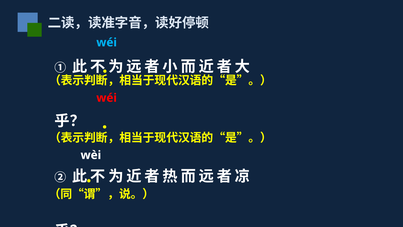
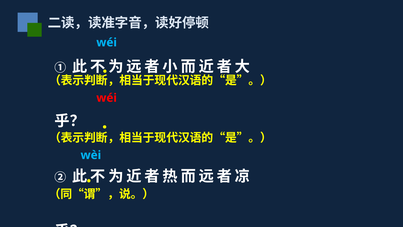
wèi colour: white -> light blue (91, 155)
